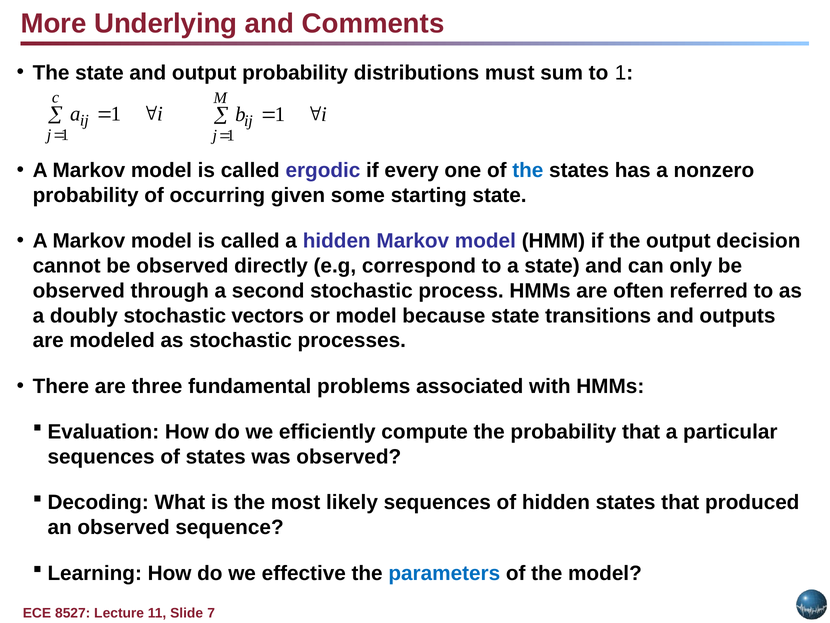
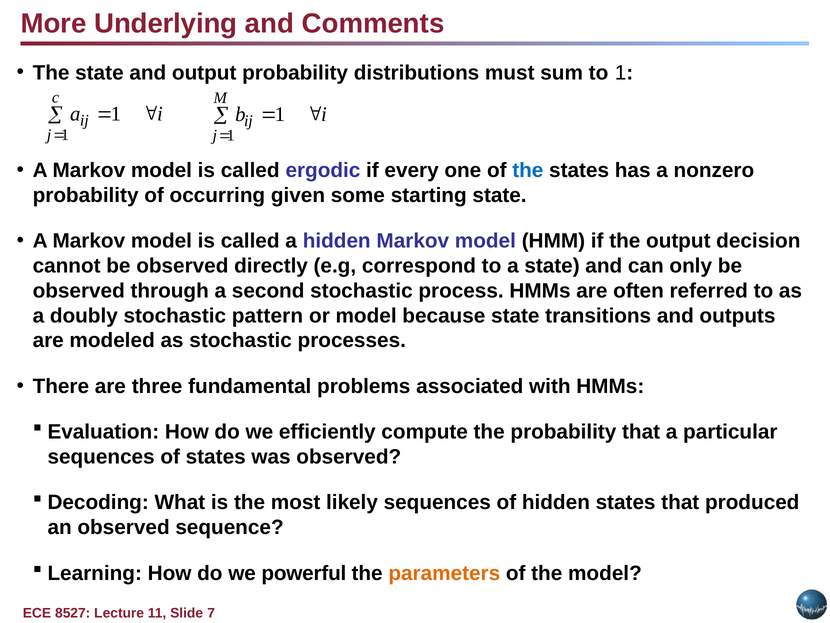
vectors: vectors -> pattern (267, 315)
effective: effective -> powerful (304, 573)
parameters colour: blue -> orange (444, 573)
